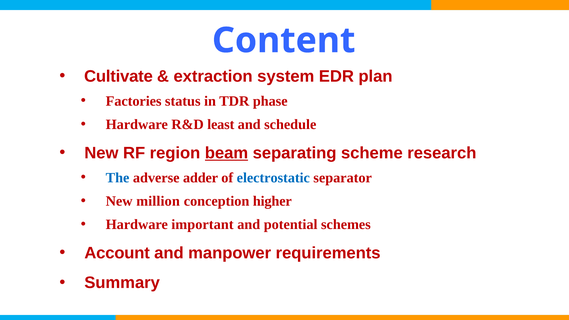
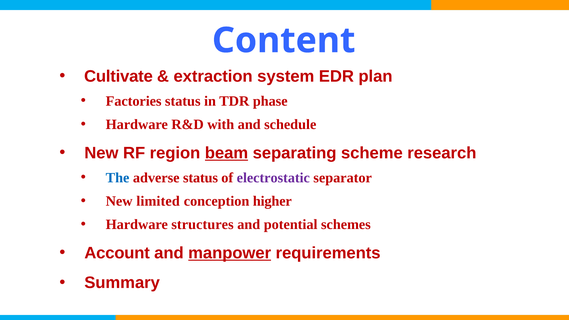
least: least -> with (221, 125)
adverse adder: adder -> status (201, 178)
electrostatic colour: blue -> purple (273, 178)
million: million -> limited (158, 201)
important: important -> structures (202, 225)
manpower underline: none -> present (230, 253)
